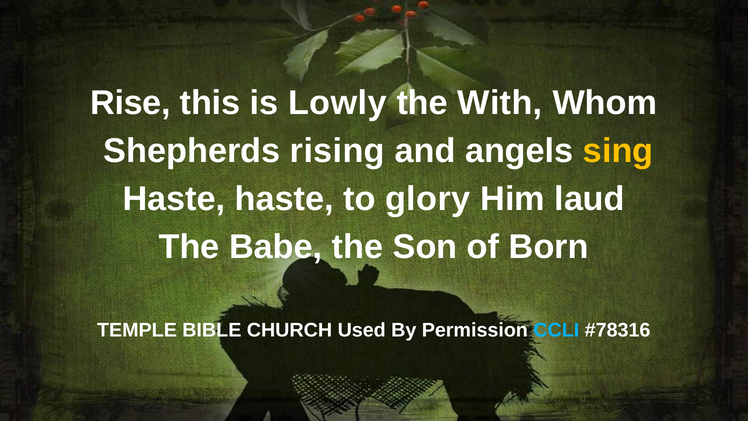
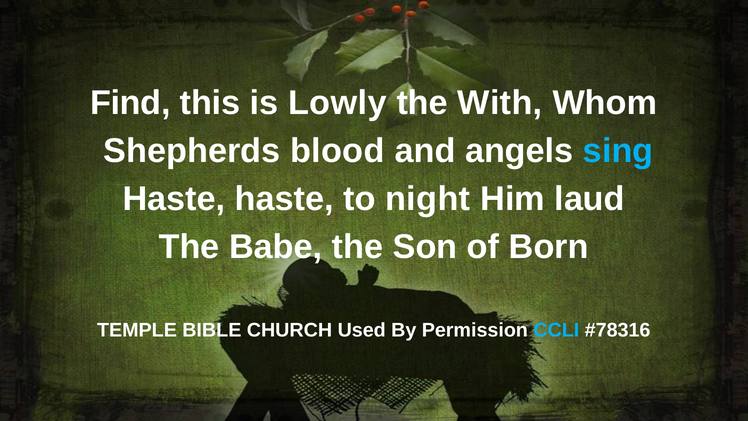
Rise: Rise -> Find (130, 103)
rising: rising -> blood (337, 151)
sing colour: yellow -> light blue (618, 151)
glory: glory -> night (428, 199)
